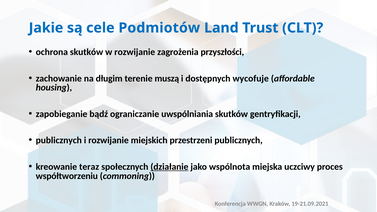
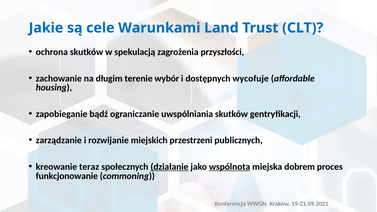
Podmiotów: Podmiotów -> Warunkami (159, 28)
w rozwijanie: rozwijanie -> spekulacją (135, 52)
muszą: muszą -> wybór (167, 78)
publicznych: publicznych -> zarządzanie (59, 140)
wspólnota underline: none -> present (230, 167)
uczciwy: uczciwy -> dobrem (300, 167)
współtworzeniu: współtworzeniu -> funkcjonowanie (67, 176)
